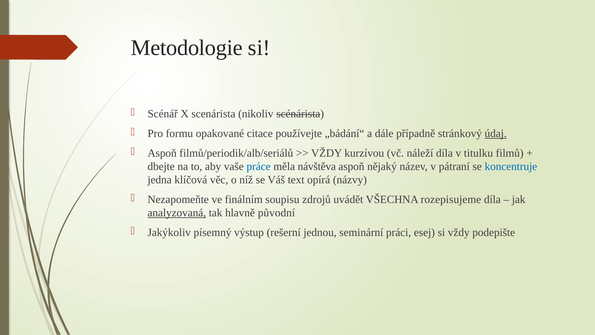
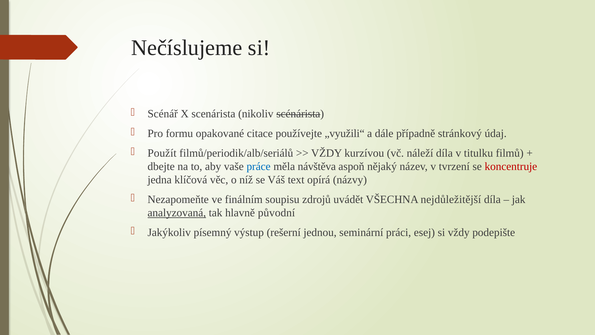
Metodologie: Metodologie -> Nečíslujeme (187, 48)
„bádání“: „bádání“ -> „využili“ (345, 133)
údaj underline: present -> none (496, 133)
Aspoň: Aspoň -> Použít (162, 153)
pátraní: pátraní -> tvrzení (454, 166)
koncentruje colour: blue -> red (511, 166)
rozepisujeme: rozepisujeme -> nejdůležitější (451, 199)
